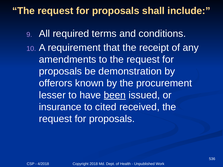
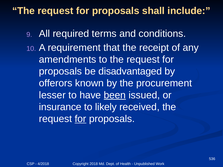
demonstration: demonstration -> disadvantaged (130, 71)
cited: cited -> likely (106, 107)
for underline: none -> present (81, 119)
